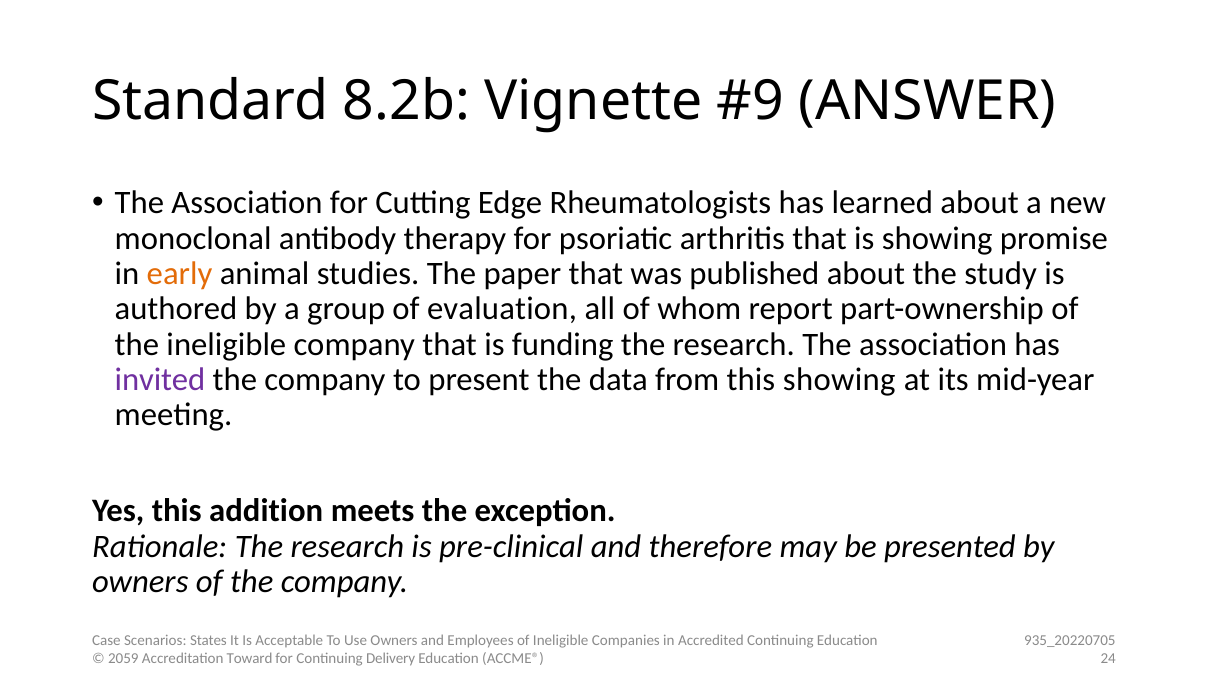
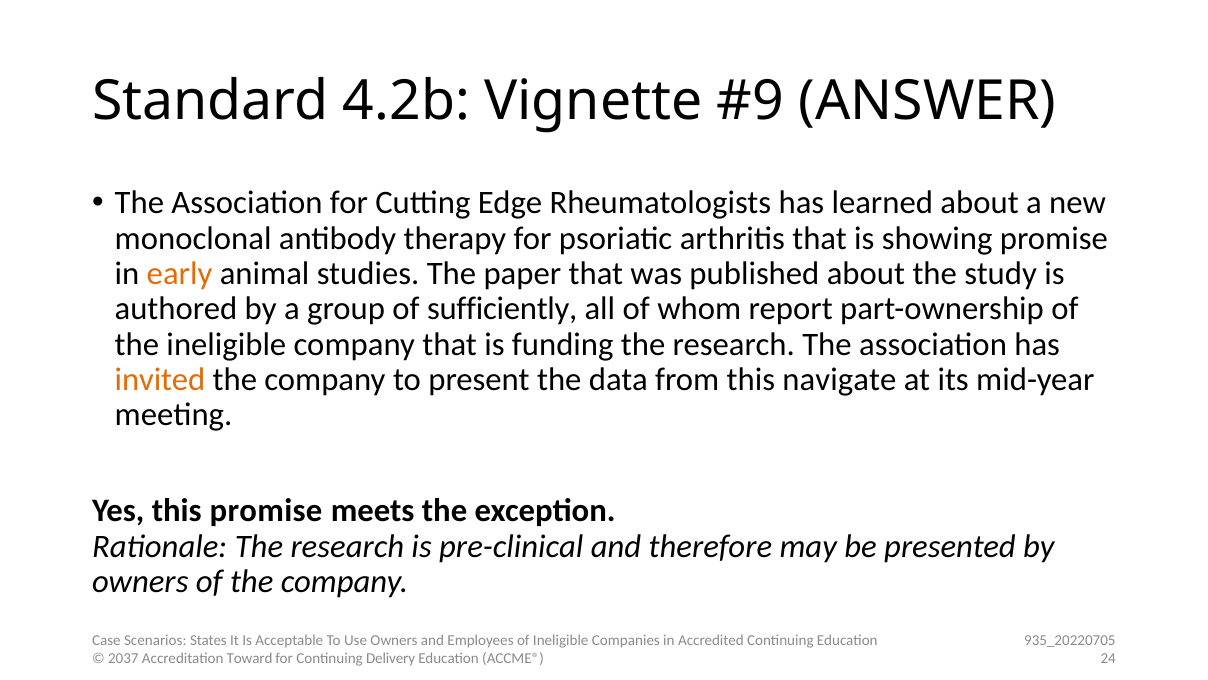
8.2b: 8.2b -> 4.2b (406, 101)
evaluation: evaluation -> sufficiently (502, 309)
invited colour: purple -> orange (160, 379)
this showing: showing -> navigate (839, 379)
this addition: addition -> promise (266, 511)
2059: 2059 -> 2037 (123, 658)
